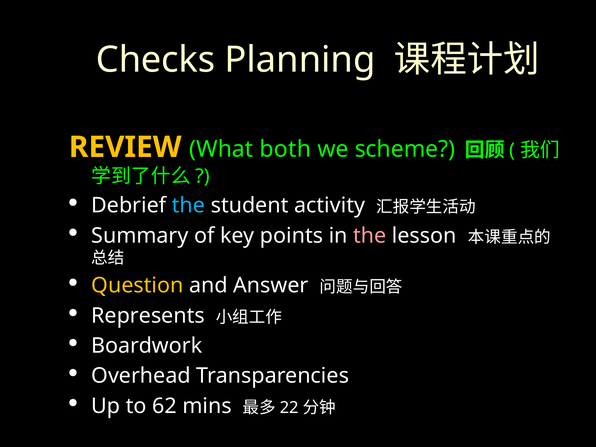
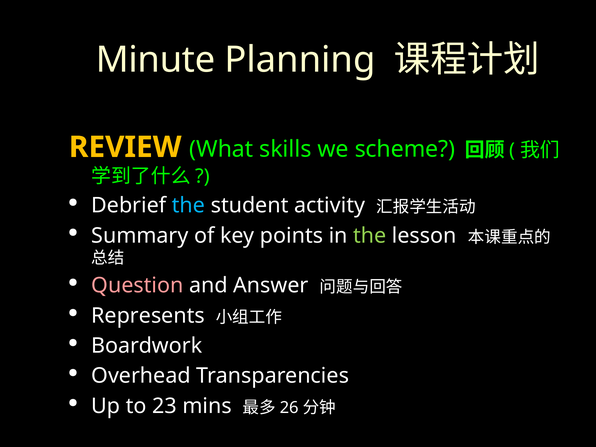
Checks: Checks -> Minute (156, 60)
both: both -> skills (285, 149)
the colour: pink -> light green (370, 236)
Question colour: yellow -> pink (137, 286)
62: 62 -> 23 (164, 406)
22: 22 -> 26 (289, 408)
